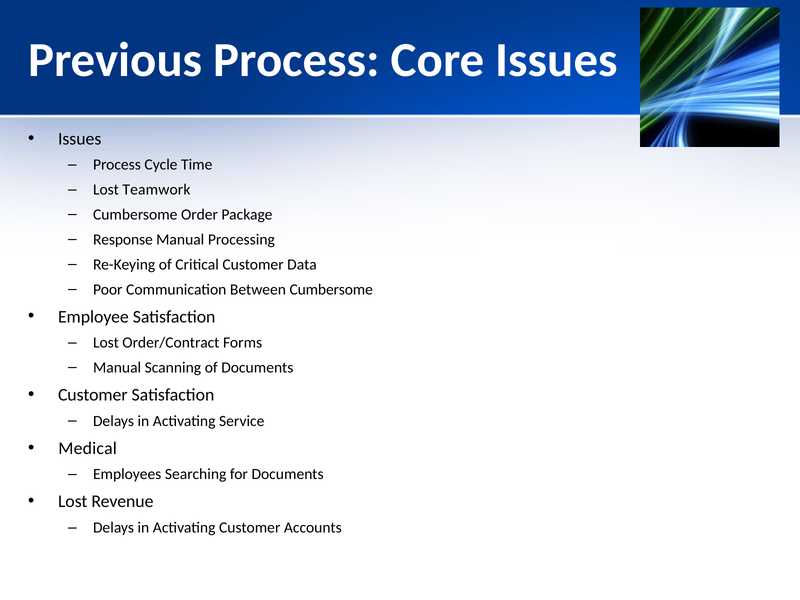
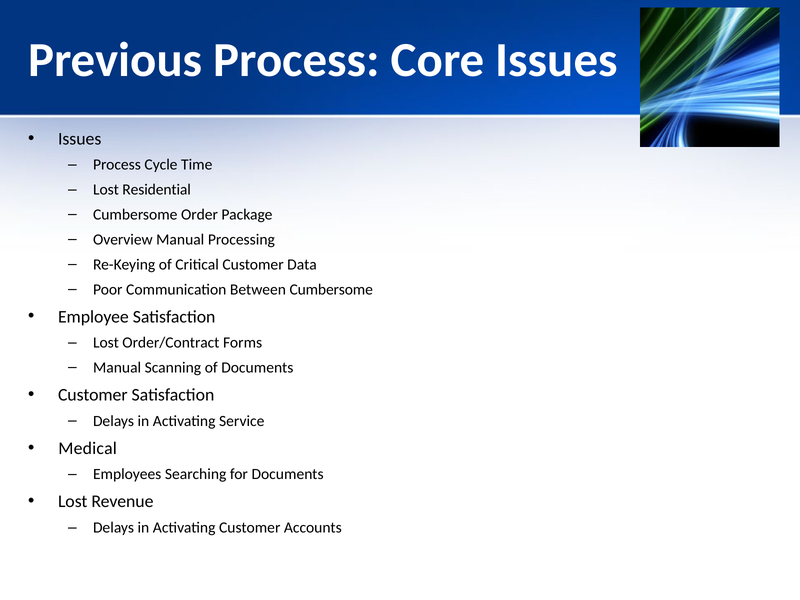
Teamwork: Teamwork -> Residential (157, 190)
Response: Response -> Overview (123, 240)
